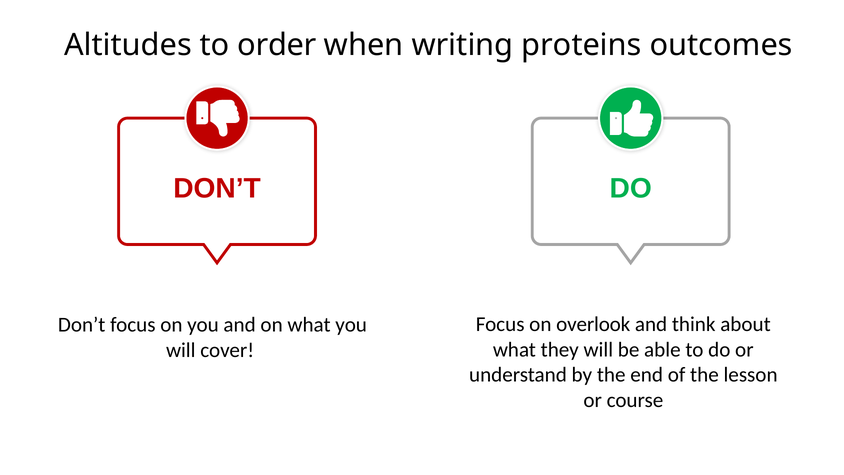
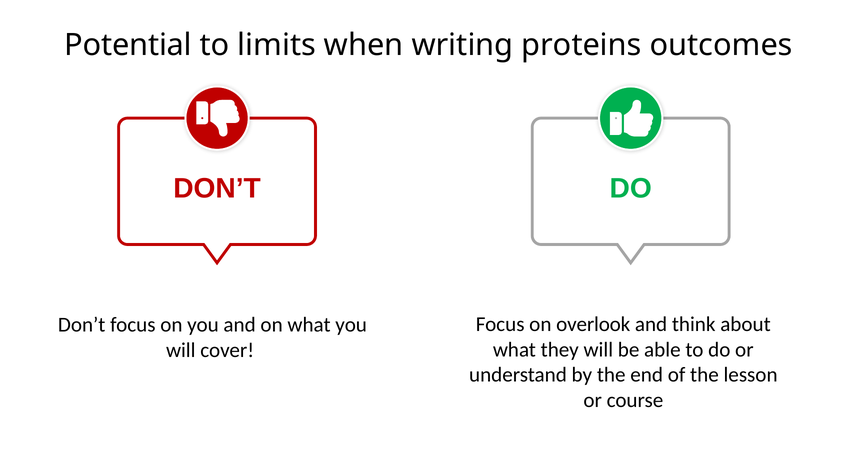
Altitudes: Altitudes -> Potential (128, 45)
order: order -> limits (277, 45)
